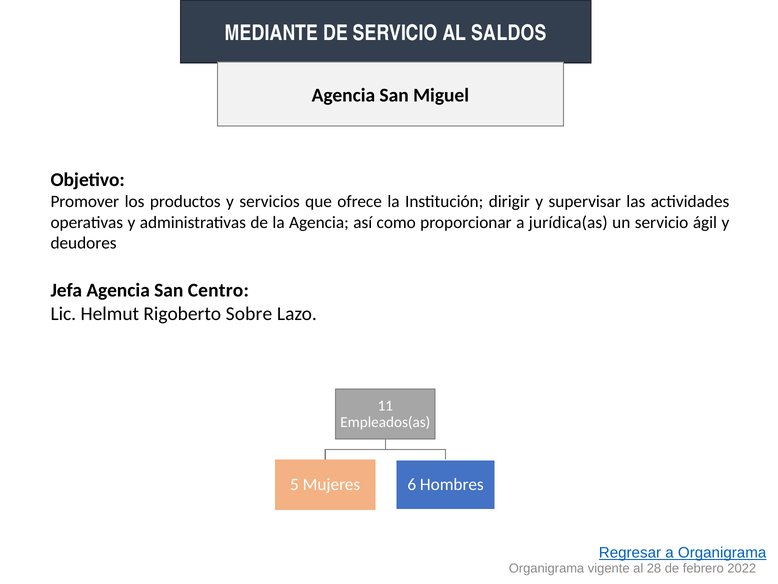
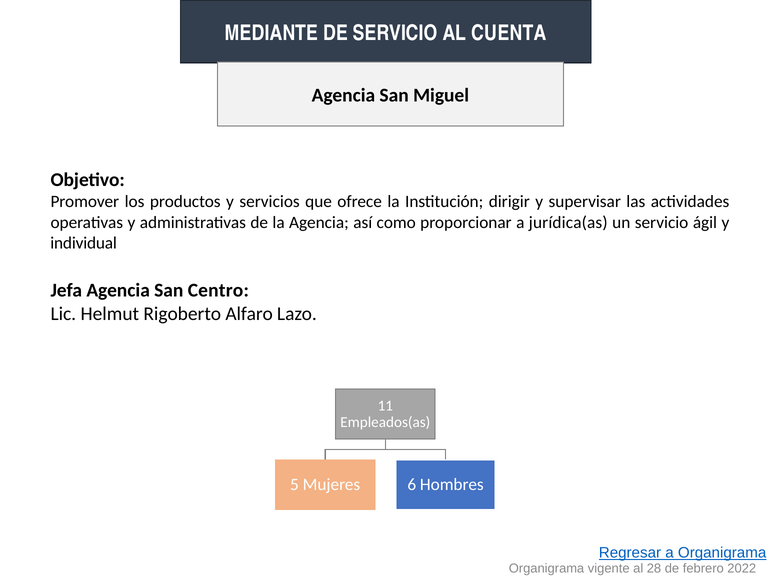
SALDOS: SALDOS -> CUENTA (509, 33)
deudores: deudores -> individual (84, 243)
Sobre: Sobre -> Alfaro (249, 314)
